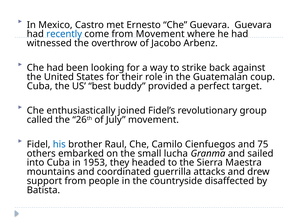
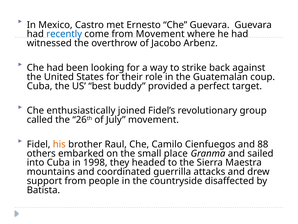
his colour: blue -> orange (59, 144)
75: 75 -> 88 (263, 144)
lucha: lucha -> place (176, 153)
1953: 1953 -> 1998 (95, 162)
